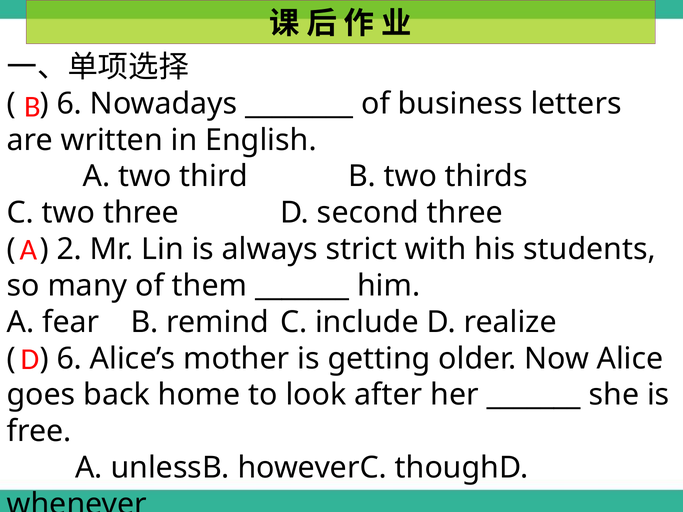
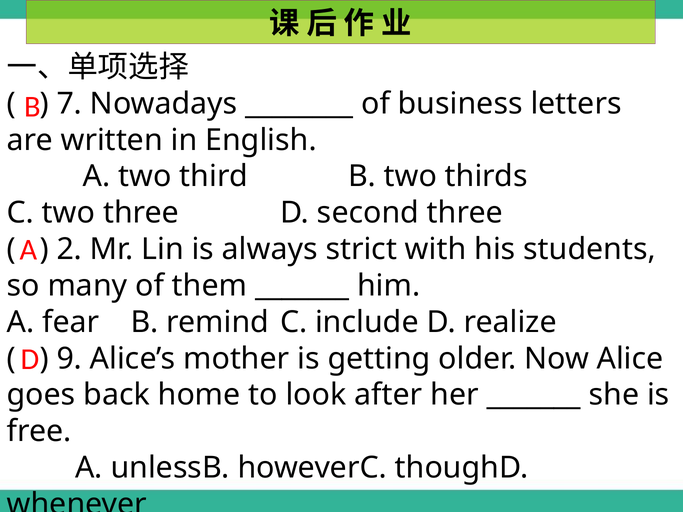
6: 6 -> 7 (69, 104)
6: 6 -> 9 (69, 359)
